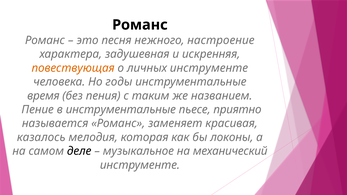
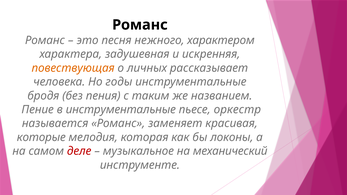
настроение: настроение -> характером (221, 40)
личных инструменте: инструменте -> рассказывает (209, 68)
время: время -> бродя (43, 96)
приятно: приятно -> оркестр (237, 110)
казалось: казалось -> которые (41, 137)
деле colour: black -> red (79, 151)
